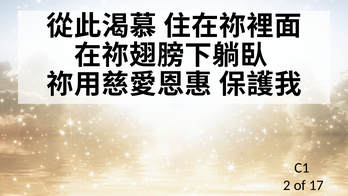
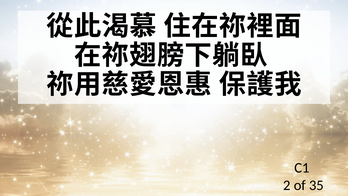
17: 17 -> 35 (316, 185)
